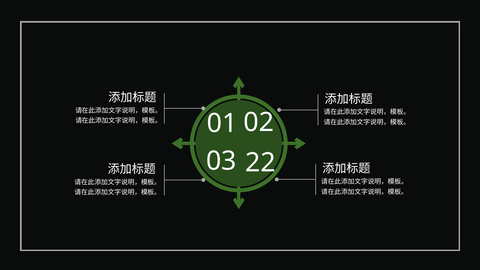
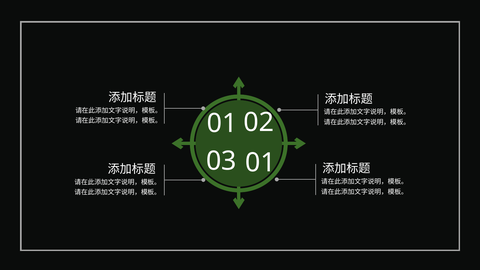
03 22: 22 -> 01 (260, 163)
